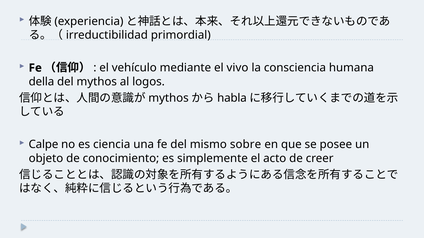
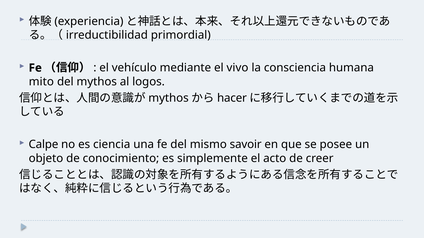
della: della -> mito (41, 82)
habla: habla -> hacer (232, 98)
sobre: sobre -> savoir (246, 145)
